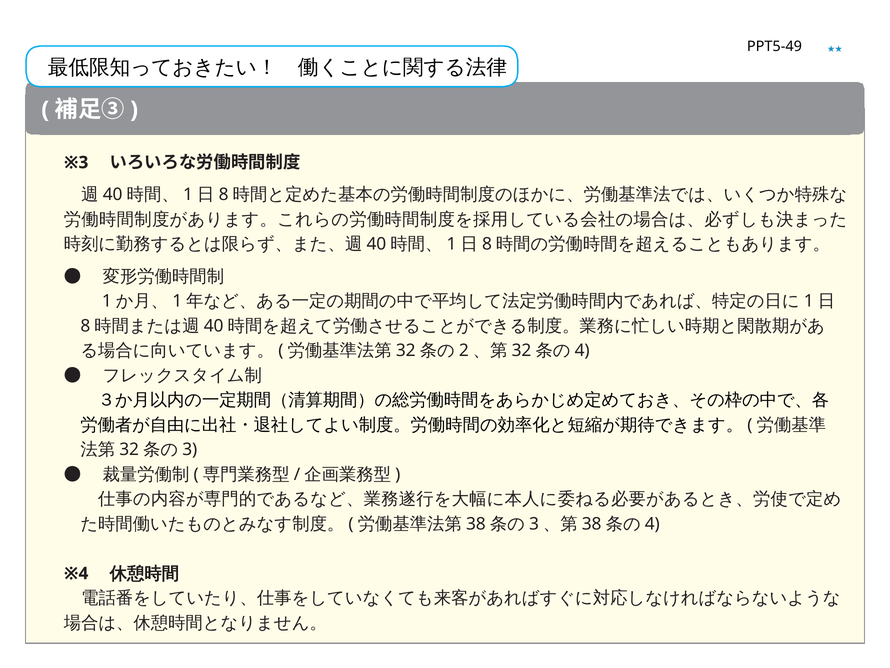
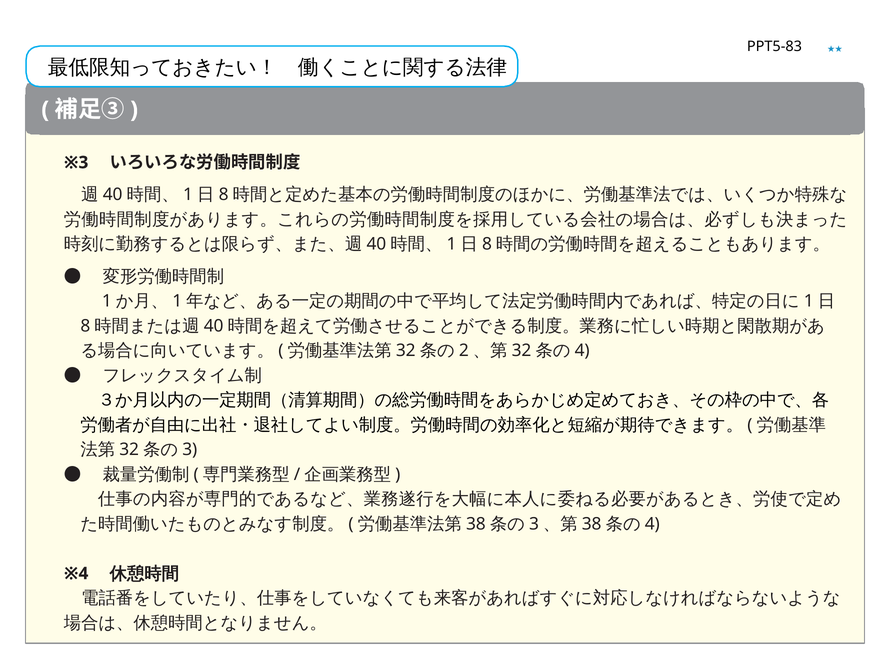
PPT5-49: PPT5-49 -> PPT5-83 (774, 46)
